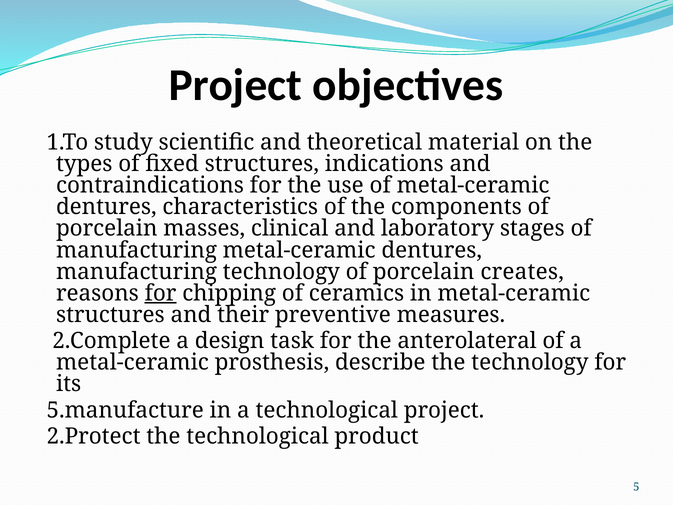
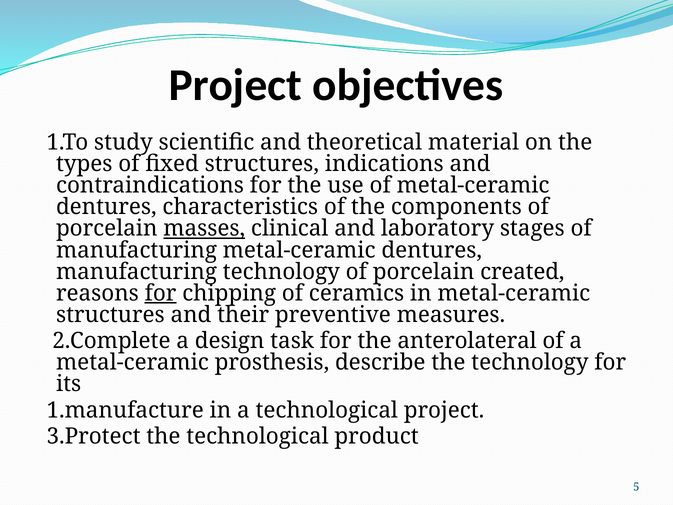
masses underline: none -> present (204, 228)
creates: creates -> created (522, 272)
5.manufacture: 5.manufacture -> 1.manufacture (125, 410)
2.Protect: 2.Protect -> 3.Protect (94, 436)
